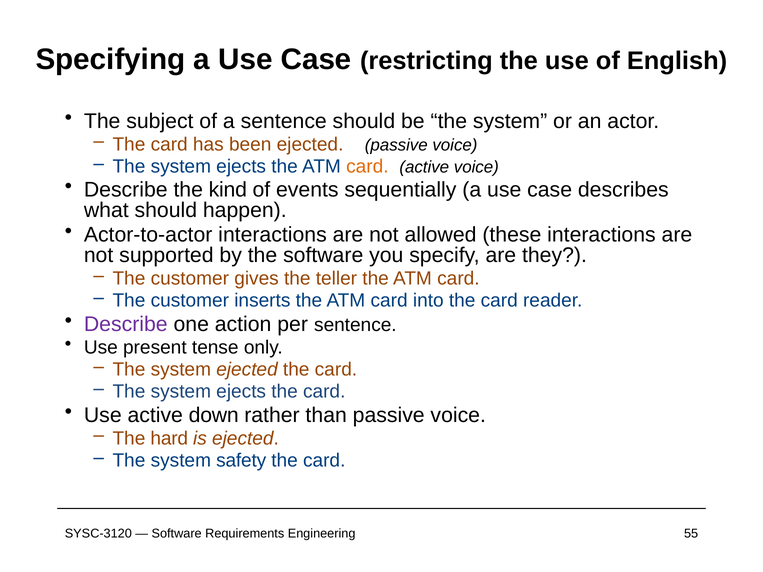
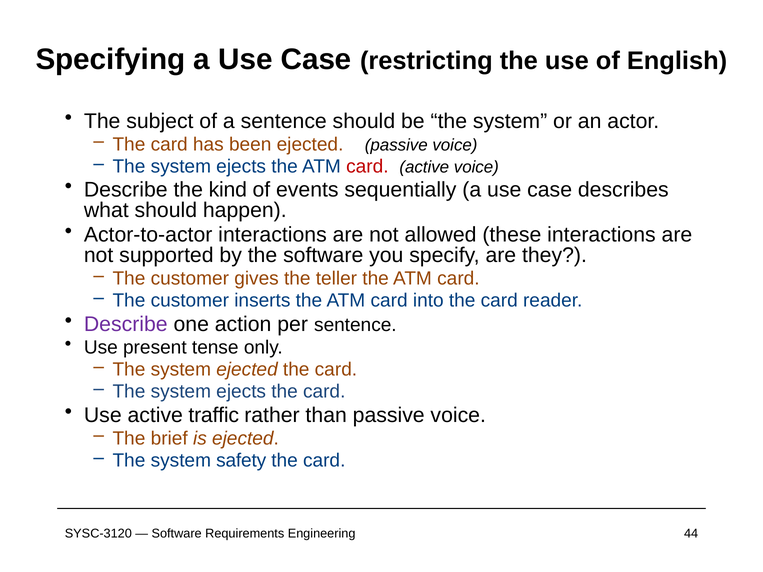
card colour: orange -> red (367, 167)
down: down -> traffic (214, 415)
hard: hard -> brief (169, 439)
55: 55 -> 44 (691, 534)
